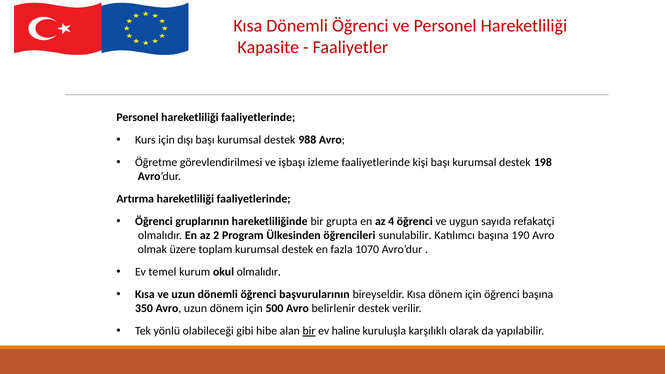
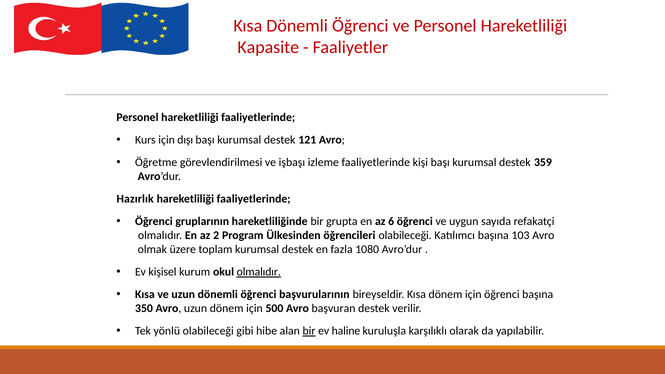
988: 988 -> 121 (307, 140)
198: 198 -> 359 (543, 162)
Artırma: Artırma -> Hazırlık (135, 199)
4: 4 -> 6 (391, 221)
öğrencileri sunulabilir: sunulabilir -> olabileceği (405, 235)
190: 190 -> 103 (521, 235)
1070: 1070 -> 1080 (367, 250)
temel: temel -> kişisel (163, 272)
olmalıdır underline: none -> present (259, 272)
belirlenir: belirlenir -> başvuran (334, 309)
